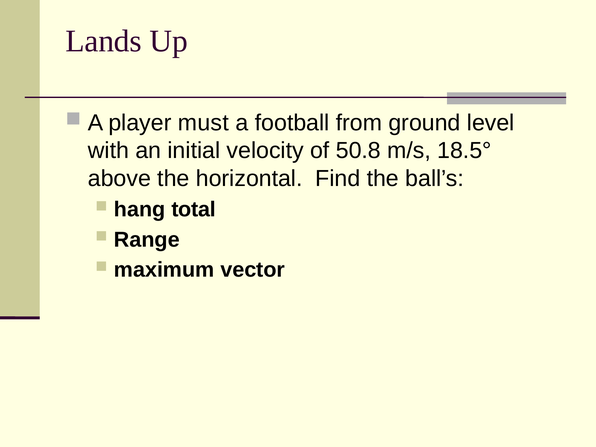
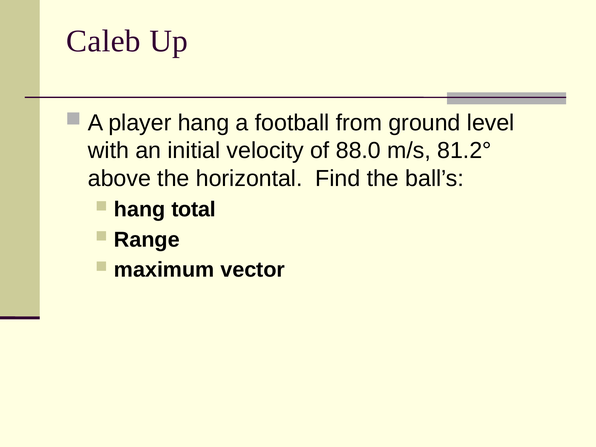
Lands: Lands -> Caleb (103, 41)
player must: must -> hang (204, 123)
50.8: 50.8 -> 88.0 (358, 151)
18.5°: 18.5° -> 81.2° (464, 151)
